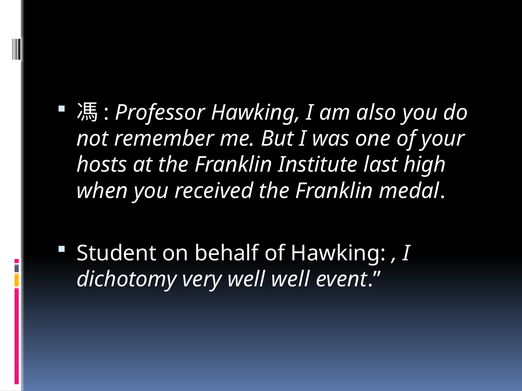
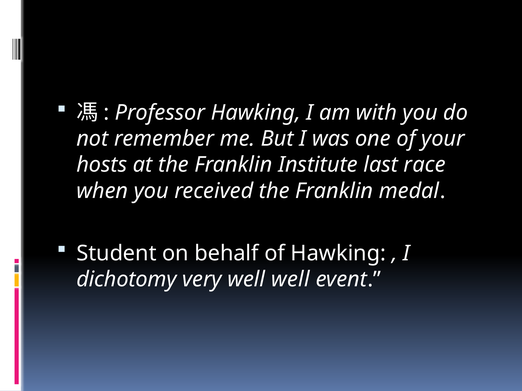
also: also -> with (377, 113)
high: high -> race (425, 165)
